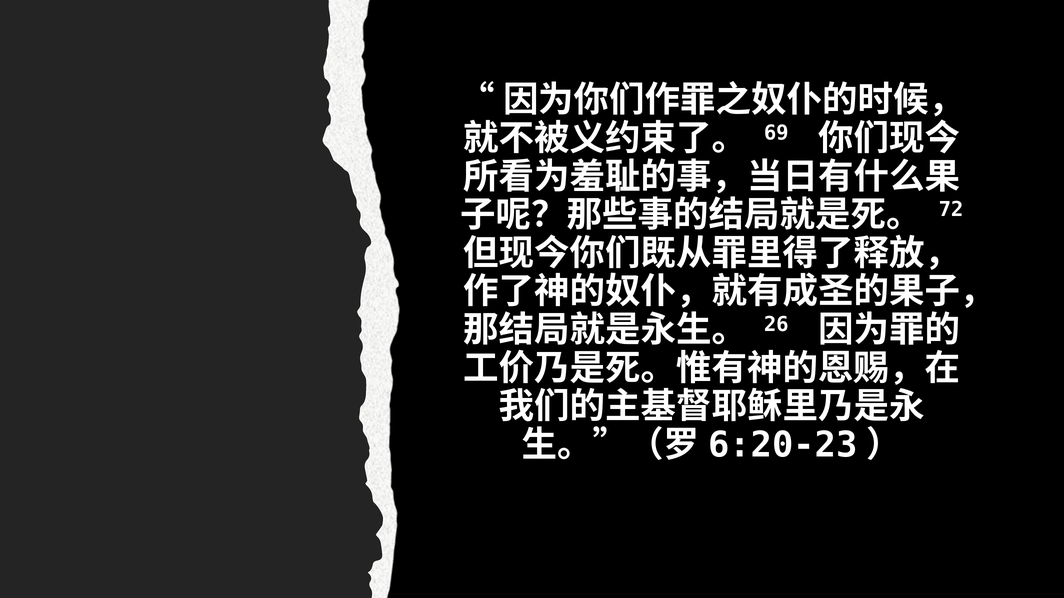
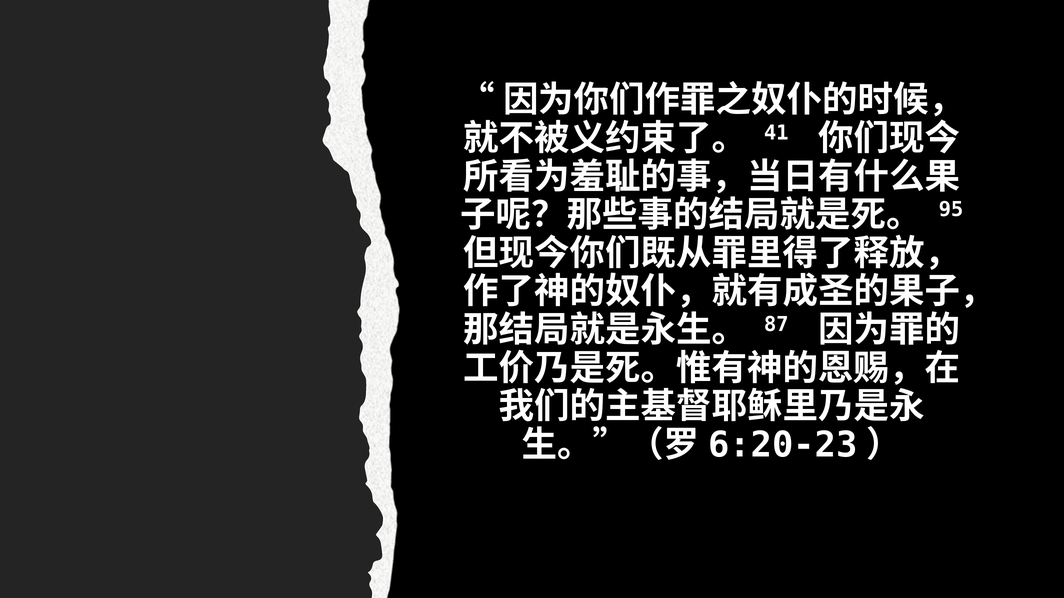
69: 69 -> 41 (776, 133)
72: 72 -> 95 (951, 210)
26: 26 -> 87 (776, 325)
